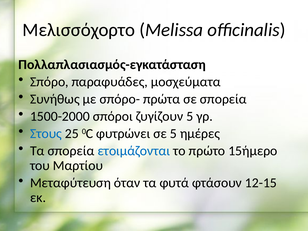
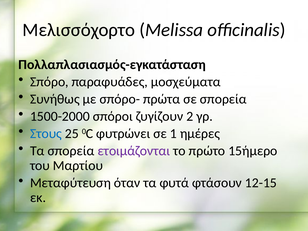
ζυγίζουν 5: 5 -> 2 (190, 116)
σε 5: 5 -> 1 (173, 134)
ετοιμάζονται colour: blue -> purple (134, 151)
